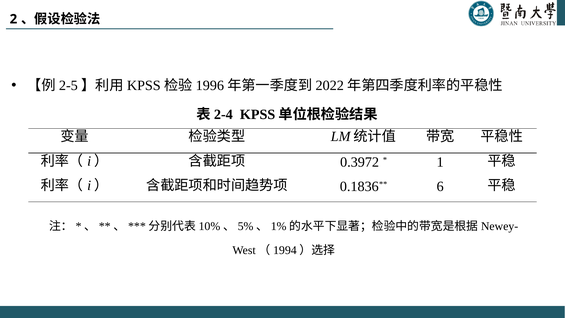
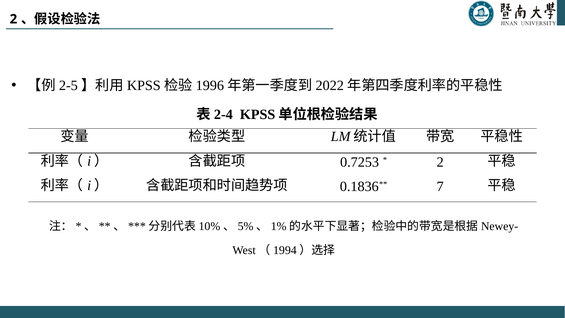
0.3972: 0.3972 -> 0.7253 (360, 162)
1: 1 -> 2 (440, 162)
6: 6 -> 7 (440, 187)
